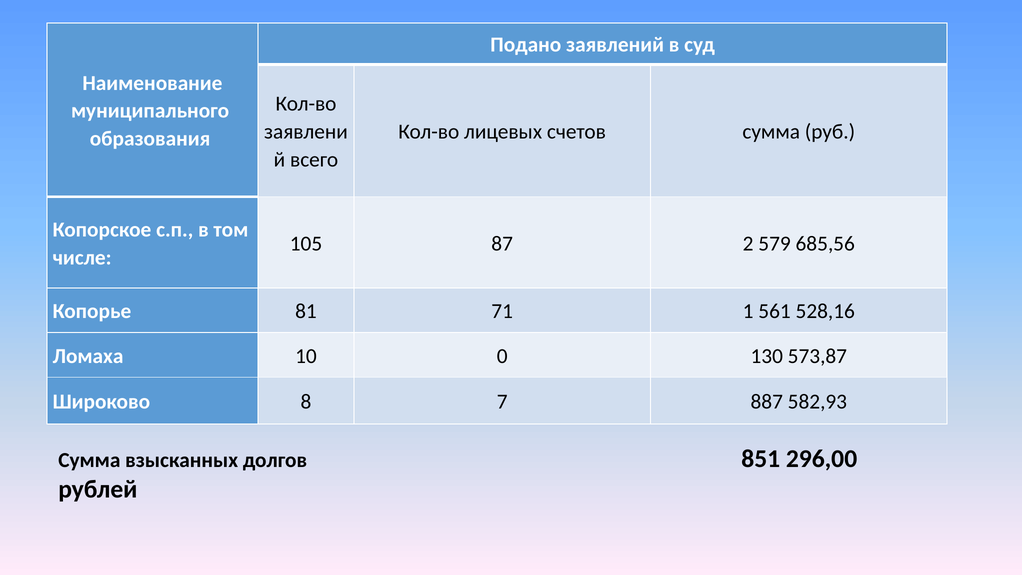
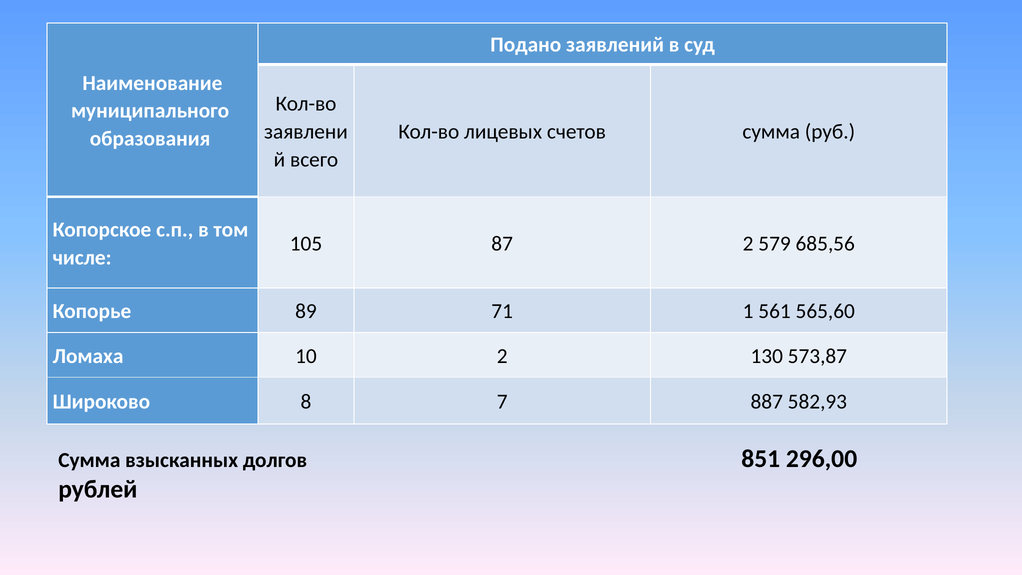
81: 81 -> 89 (306, 311)
528,16: 528,16 -> 565,60 (825, 311)
10 0: 0 -> 2 (502, 356)
